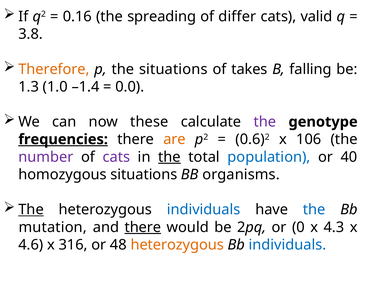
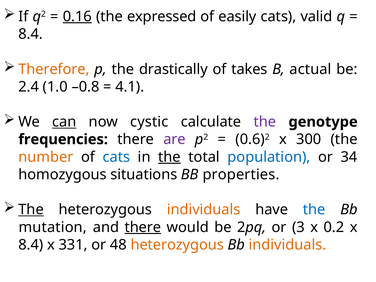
0.16 underline: none -> present (77, 17)
spreading: spreading -> expressed (162, 17)
differ: differ -> easily (237, 17)
3.8: 3.8 -> 8.4 (31, 34)
the situations: situations -> drastically (173, 69)
falling: falling -> actual (310, 69)
1.3: 1.3 -> 2.4 (29, 87)
–1.4: –1.4 -> –0.8 (85, 87)
0.0: 0.0 -> 4.1 (130, 87)
can underline: none -> present (64, 122)
these: these -> cystic (149, 122)
frequencies underline: present -> none (63, 139)
are colour: orange -> purple (174, 139)
106: 106 -> 300 (309, 139)
number colour: purple -> orange (46, 157)
cats colour: purple -> blue (116, 157)
40: 40 -> 34 (349, 157)
organisms: organisms -> properties (241, 175)
individuals colour: blue -> orange (204, 210)
0: 0 -> 3 (298, 227)
4.3: 4.3 -> 0.2 (334, 227)
4.6: 4.6 -> 8.4 (31, 245)
316: 316 -> 331 (73, 245)
individuals colour: blue -> orange (287, 245)
